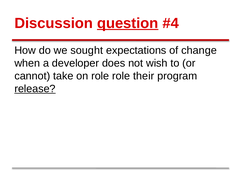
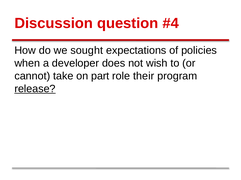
question underline: present -> none (128, 23)
change: change -> policies (199, 51)
on role: role -> part (100, 76)
